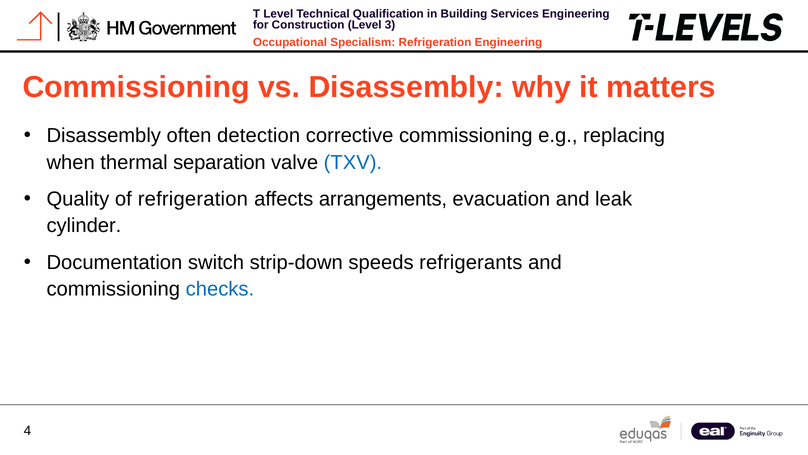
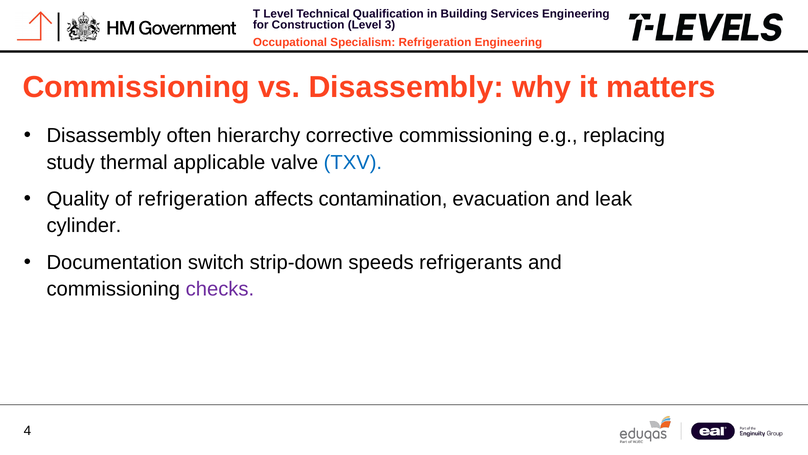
detection: detection -> hierarchy (259, 136)
when: when -> study (71, 162)
separation: separation -> applicable (219, 162)
arrangements: arrangements -> contamination (383, 199)
checks colour: blue -> purple (220, 289)
